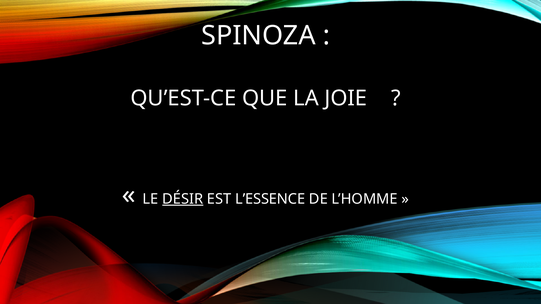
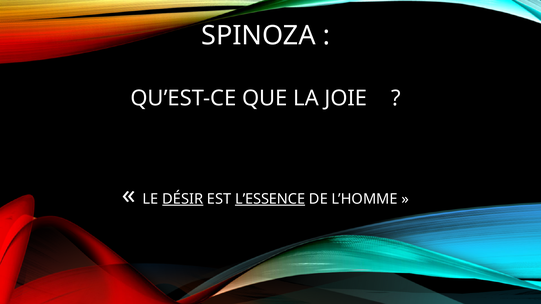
L’ESSENCE underline: none -> present (270, 199)
